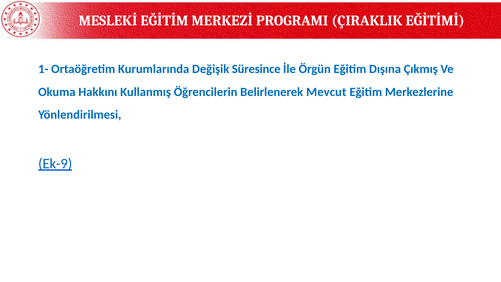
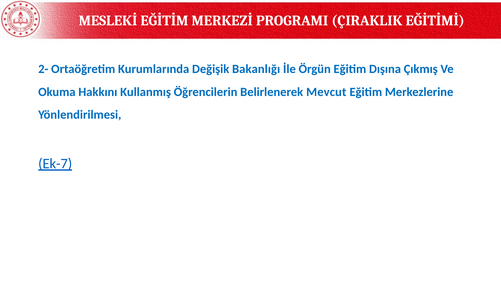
1-: 1- -> 2- (43, 69)
Süresince: Süresince -> Bakanlığı (256, 69)
Ek-9: Ek-9 -> Ek-7 (55, 164)
